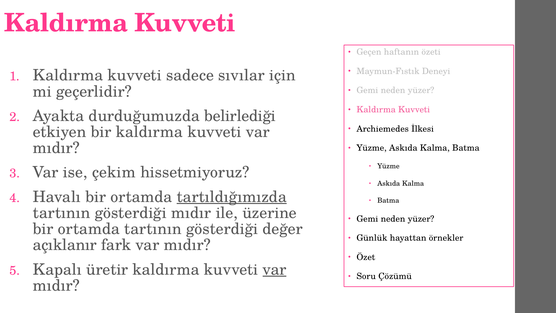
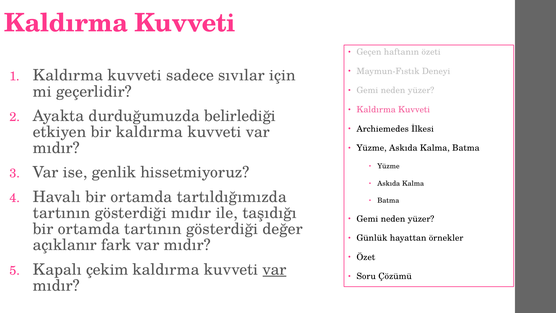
çekim: çekim -> genlik (114, 172)
tartıldığımızda underline: present -> none (232, 197)
üzerine: üzerine -> taşıdığı (270, 213)
üretir: üretir -> çekim (107, 269)
